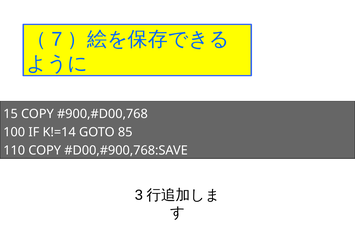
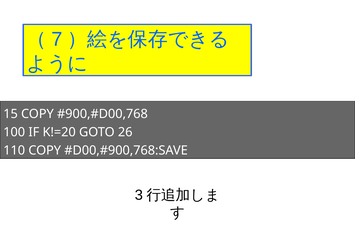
K!=14: K!=14 -> K!=20 (59, 132)
85: 85 -> 26 (125, 132)
